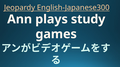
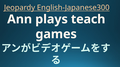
study: study -> teach (88, 19)
